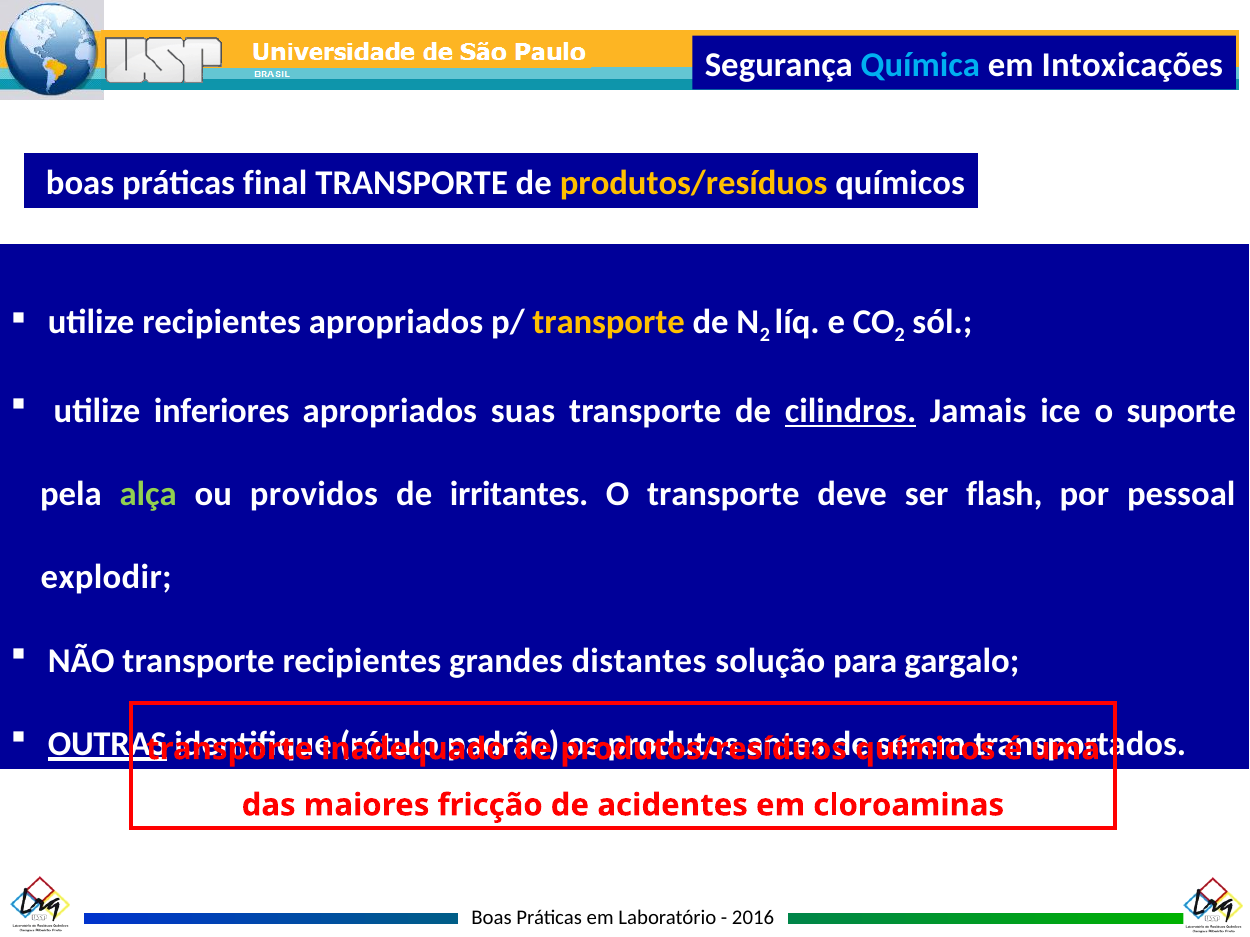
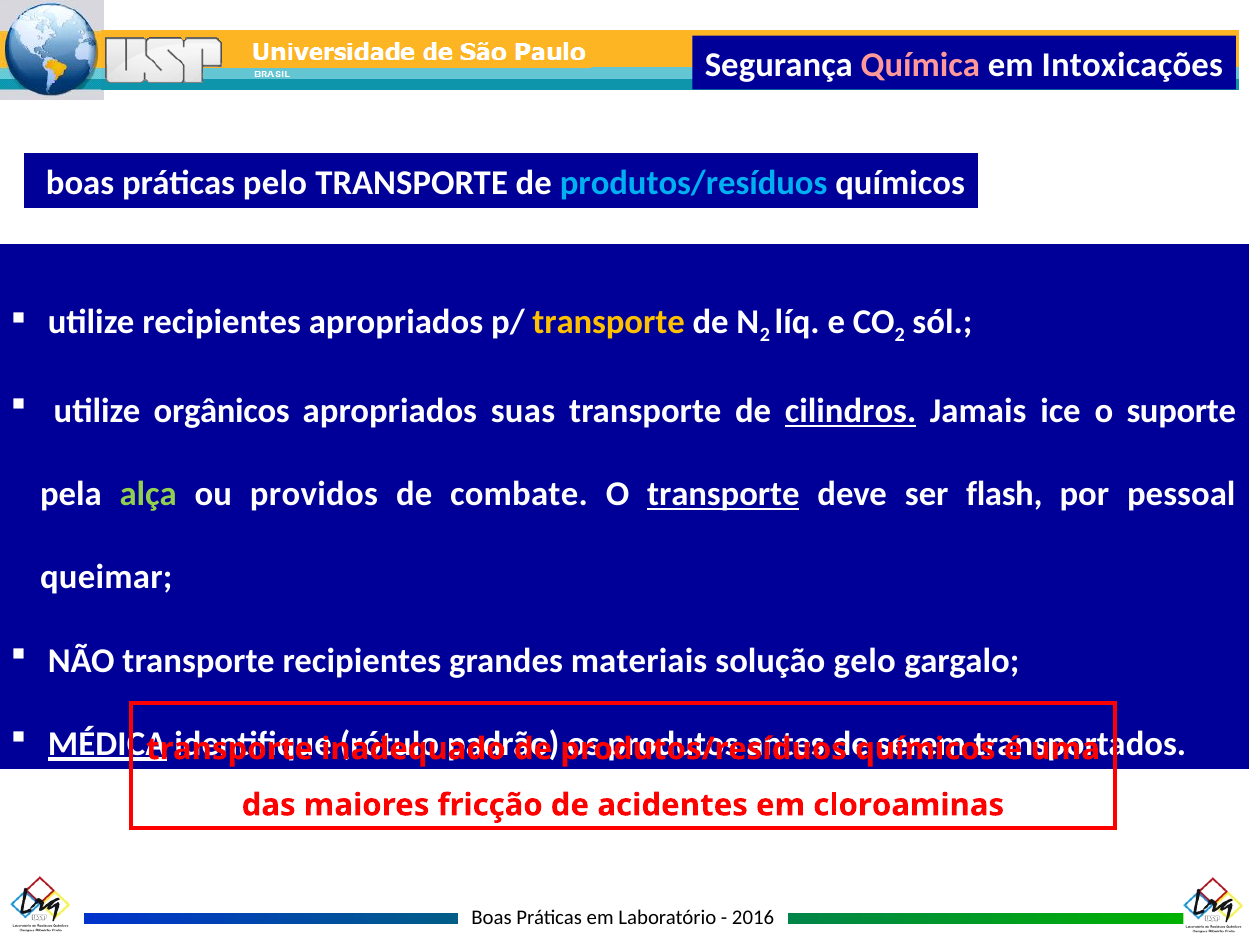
Química colour: light blue -> pink (920, 65)
final: final -> pelo (275, 183)
produtos/resíduos colour: yellow -> light blue (694, 183)
inferiores: inferiores -> orgânicos (222, 411)
irritantes: irritantes -> combate (519, 494)
transporte underline: none -> present (723, 494)
explodir: explodir -> queimar (106, 578)
distantes: distantes -> materiais (639, 661)
para: para -> gelo (865, 661)
OUTRAS: OUTRAS -> MÉDICA (107, 744)
